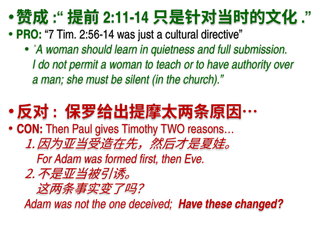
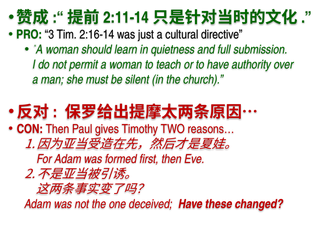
7: 7 -> 3 (49, 35)
2:56-14: 2:56-14 -> 2:16-14 (97, 35)
